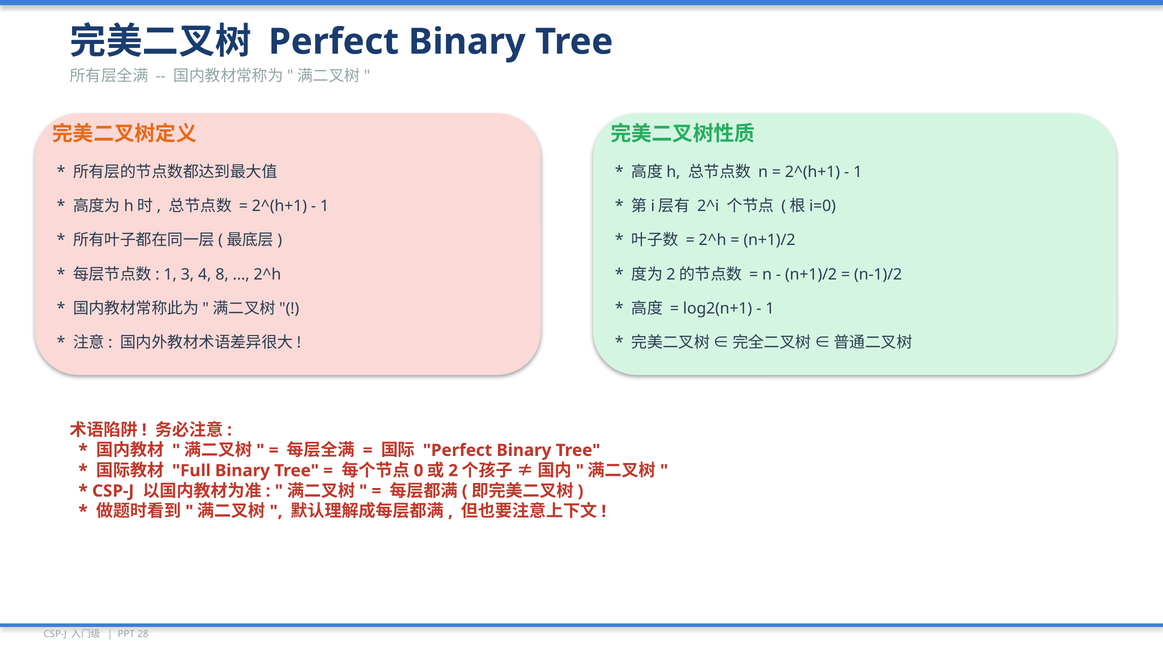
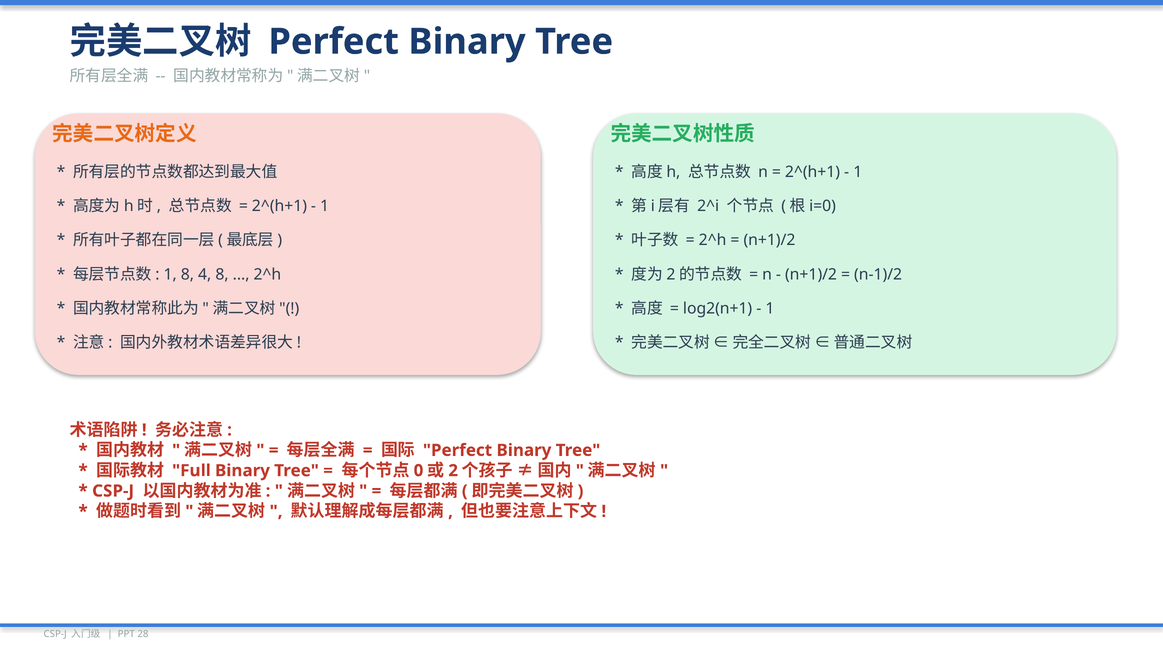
1 3: 3 -> 8 (187, 274)
